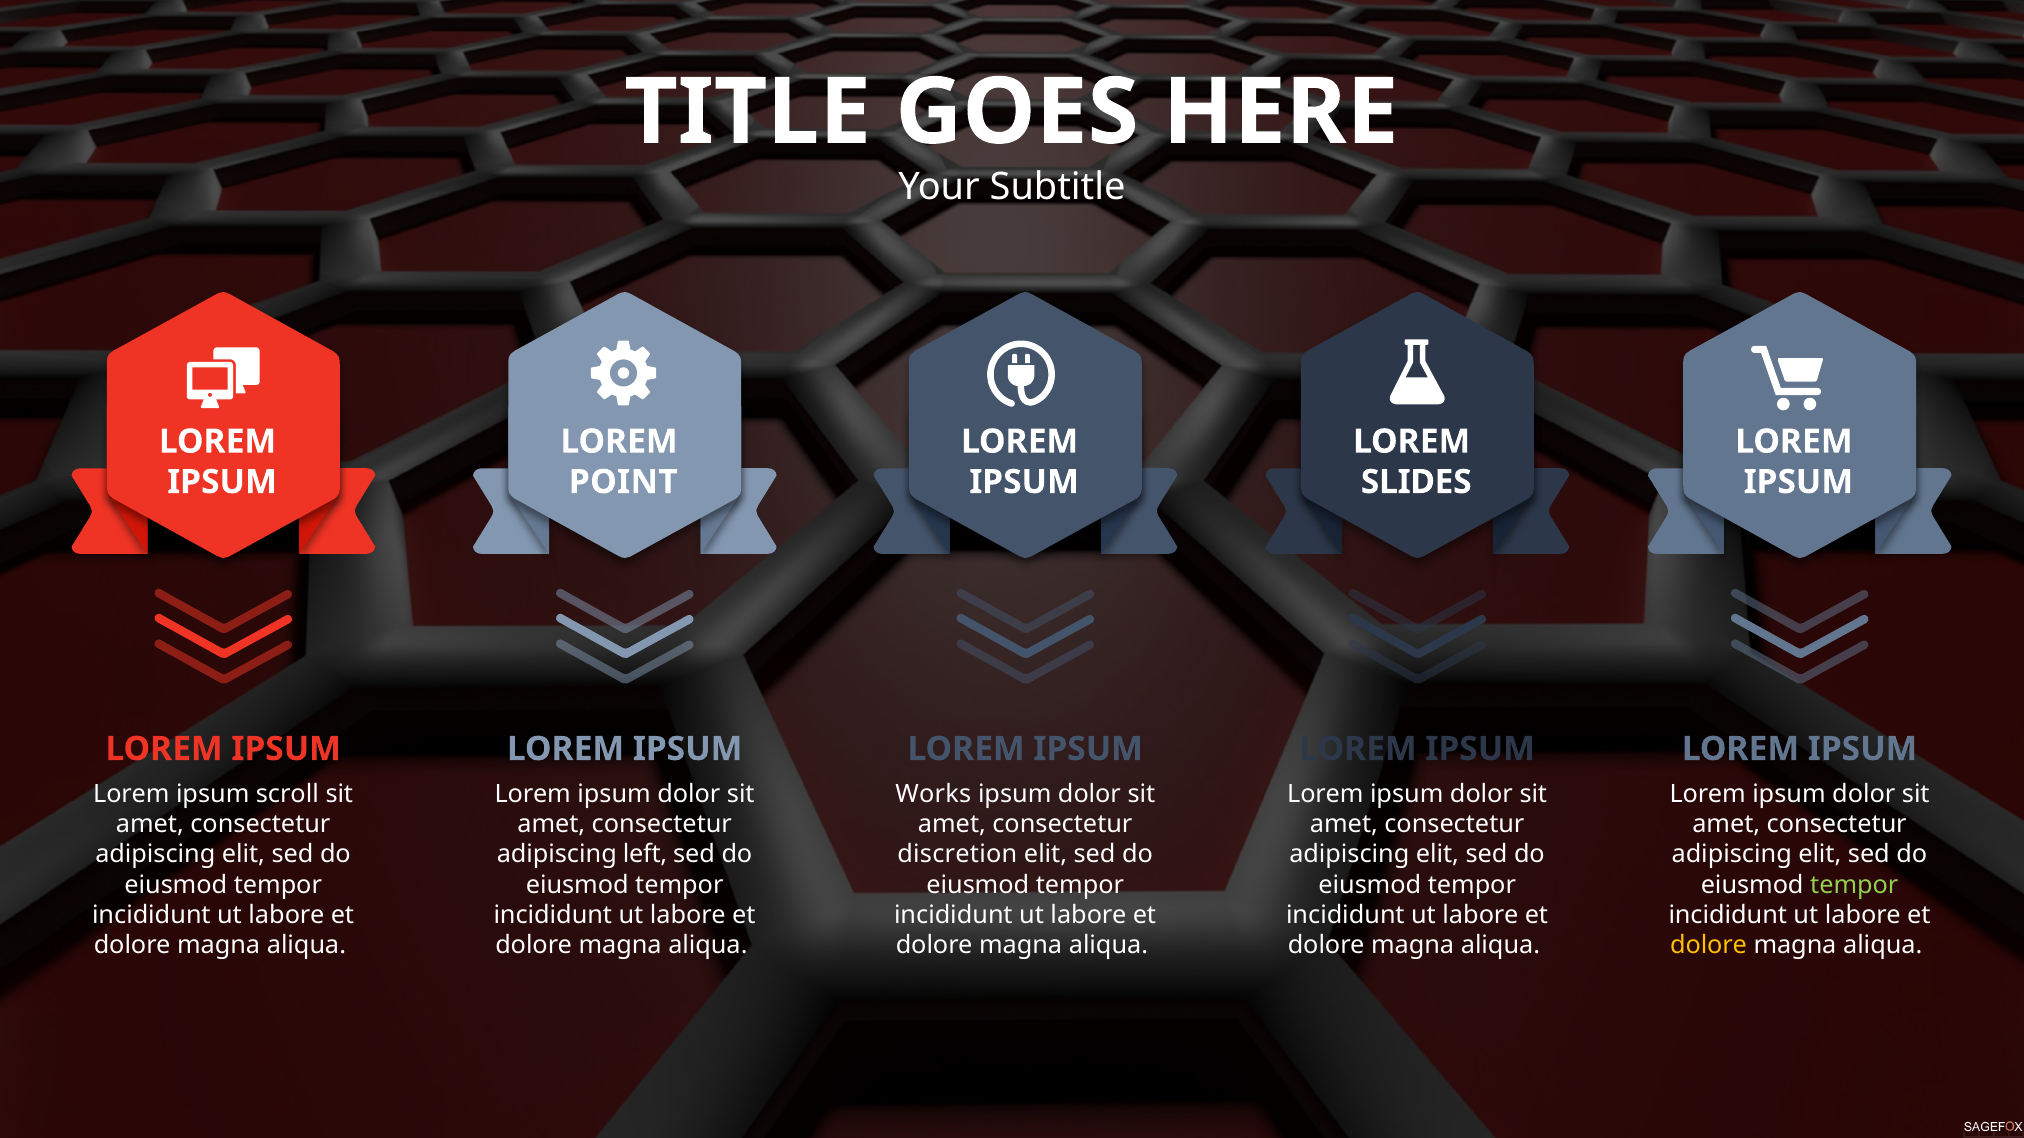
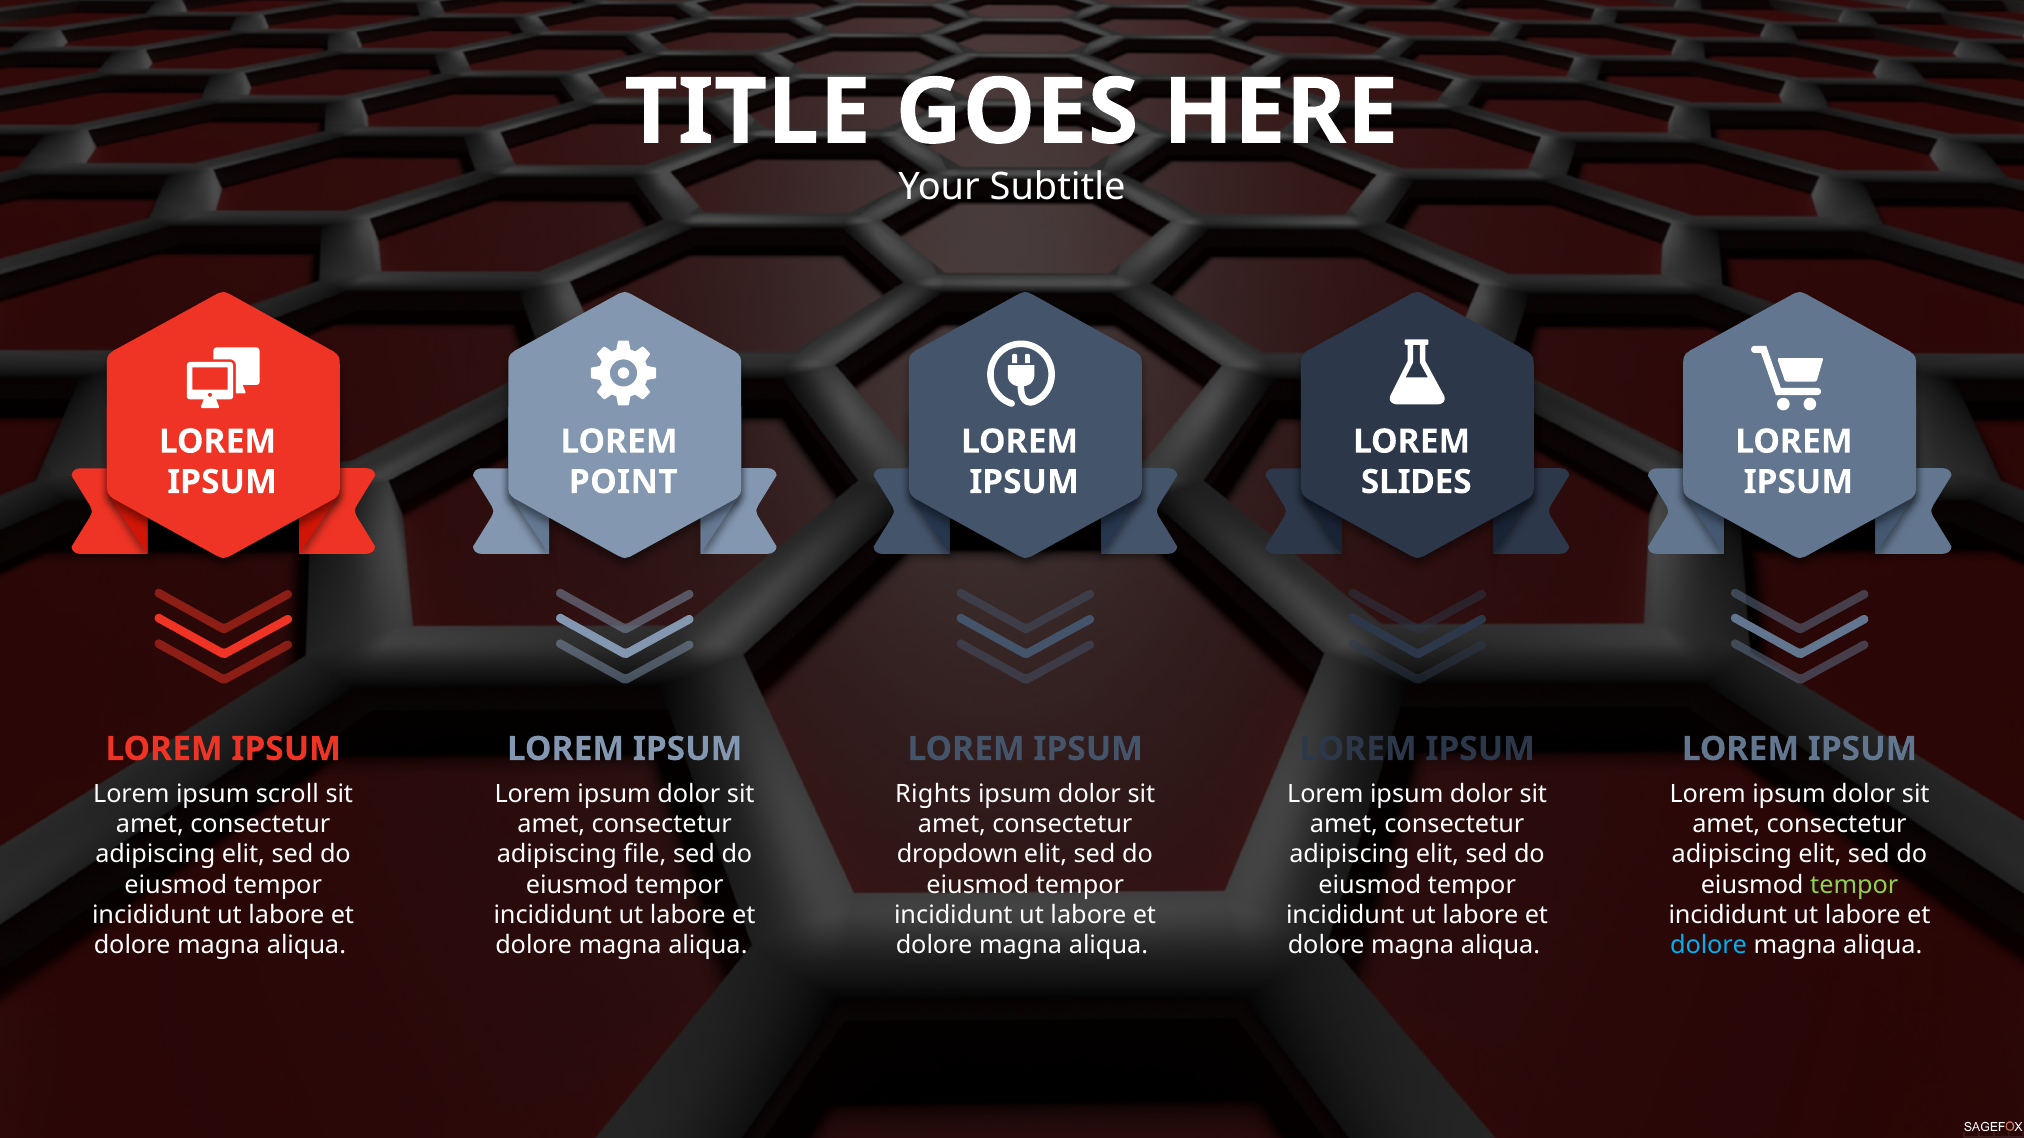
Works: Works -> Rights (933, 794)
left: left -> file (645, 855)
discretion: discretion -> dropdown (958, 855)
dolore colour: yellow -> light blue (1709, 946)
